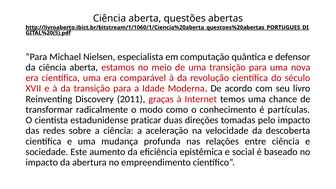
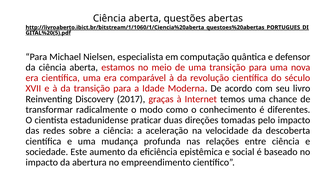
2011: 2011 -> 2017 (131, 99)
partículas: partículas -> diferentes (289, 110)
